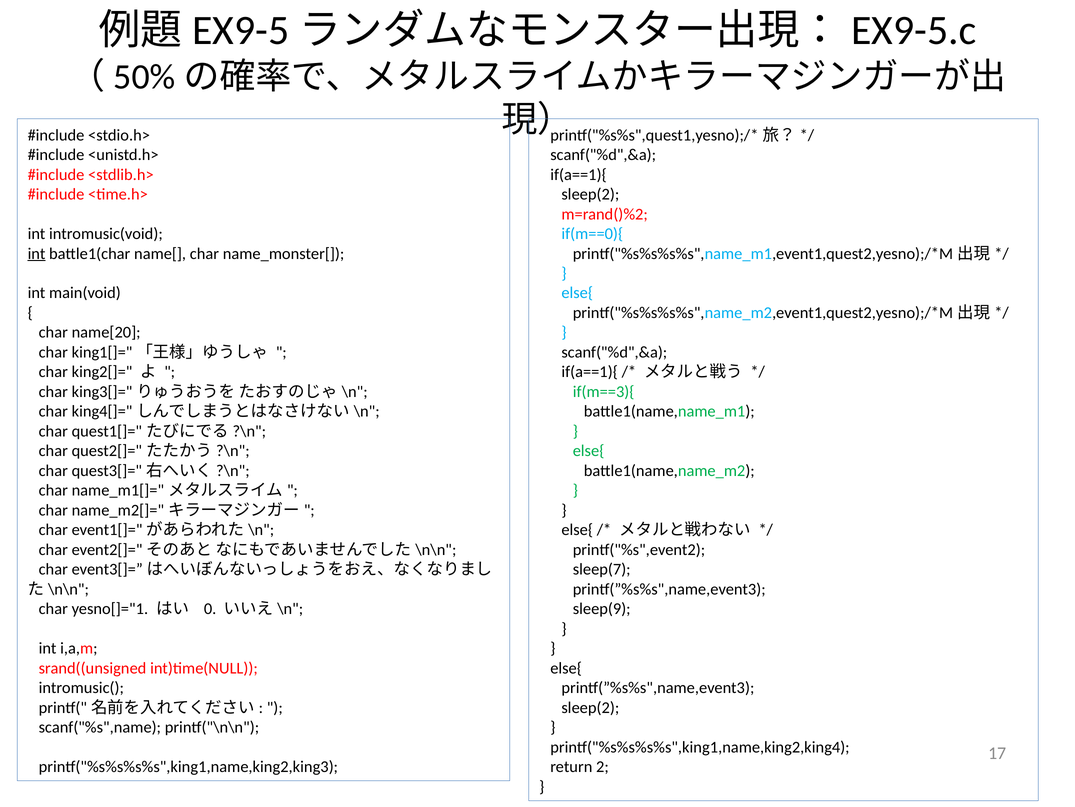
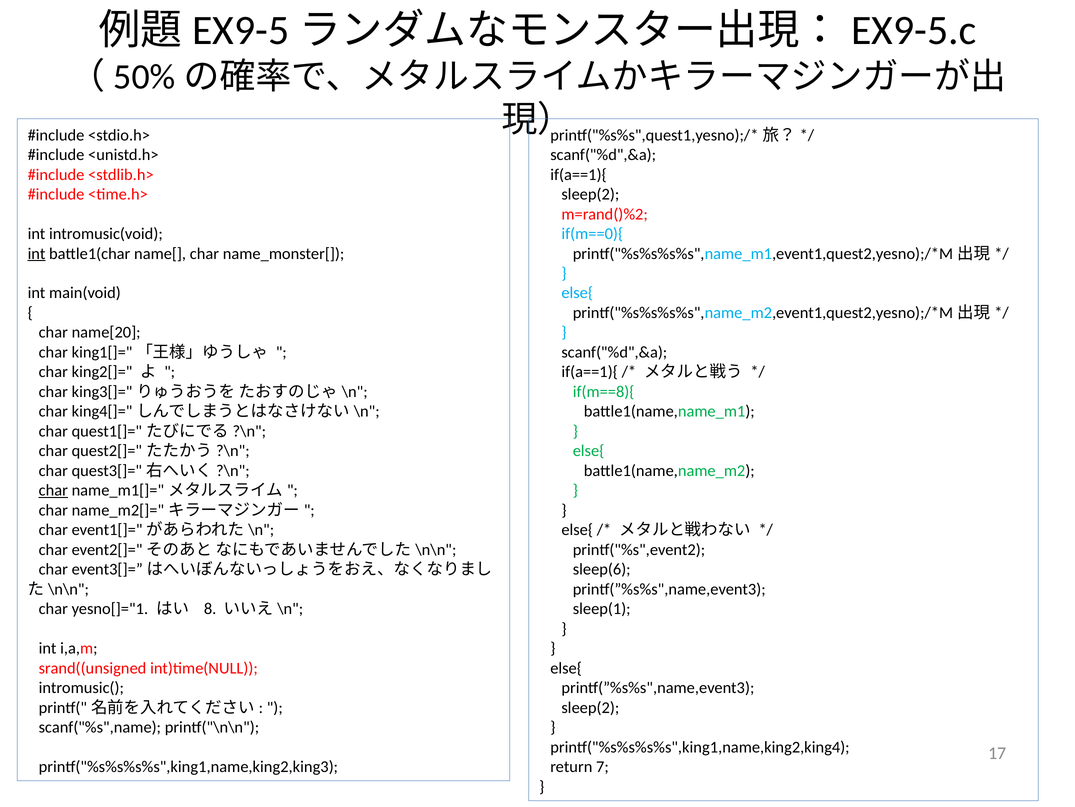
if(m==3){: if(m==3){ -> if(m==8){ (604, 391)
char underline: none -> present (53, 490)
sleep(7: sleep(7 -> sleep(6 (602, 569)
0: 0 -> 8 (210, 608)
sleep(9: sleep(9 -> sleep(1 (602, 608)
2: 2 -> 7 (602, 766)
